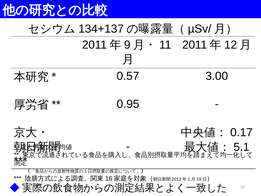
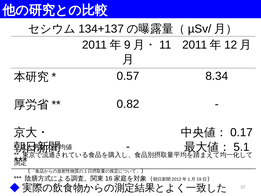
3.00: 3.00 -> 8.34 (217, 76)
0.95: 0.95 -> 0.82 (128, 104)
